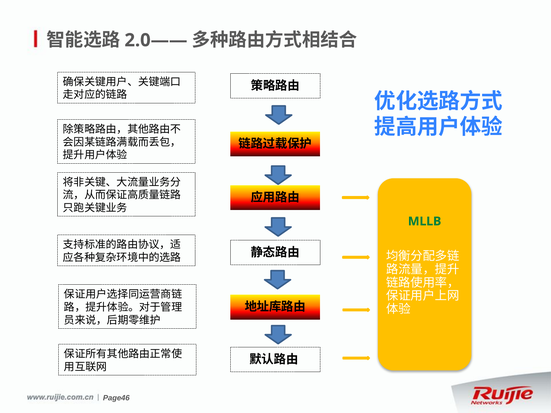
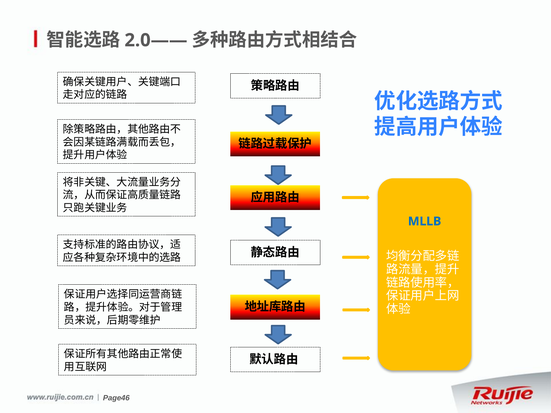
MLLB colour: green -> blue (425, 221)
